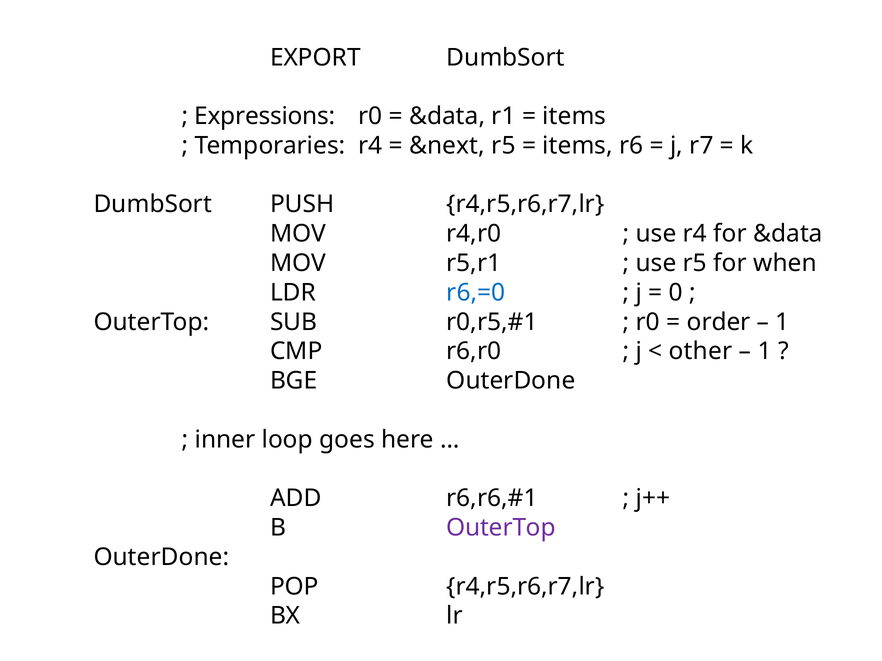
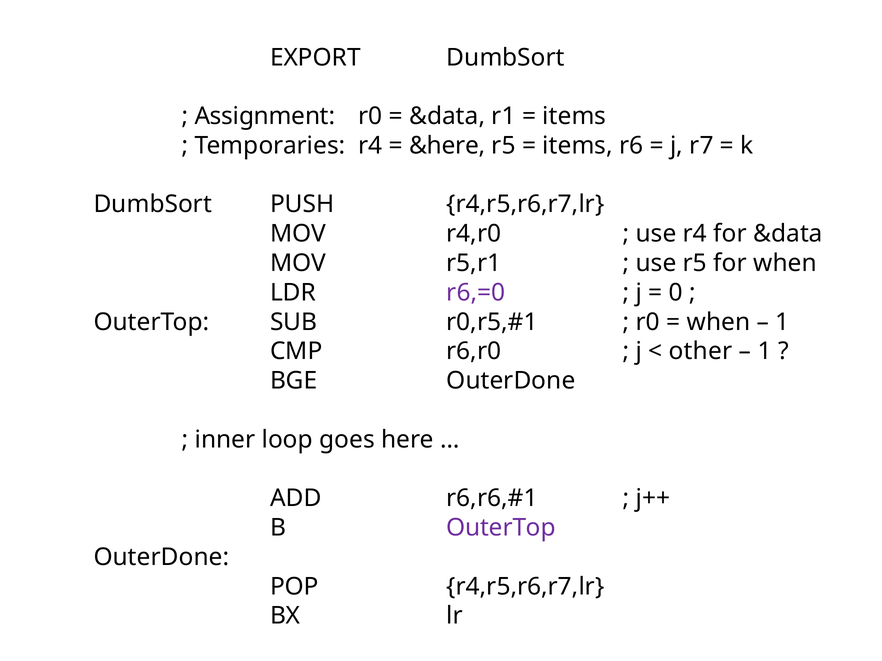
Expressions: Expressions -> Assignment (265, 116)
&next: &next -> &here (447, 146)
r6,=0 colour: blue -> purple (476, 293)
order: order -> when (719, 322)
